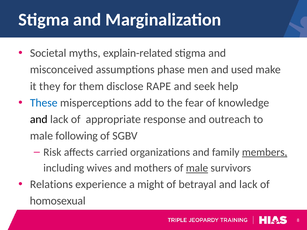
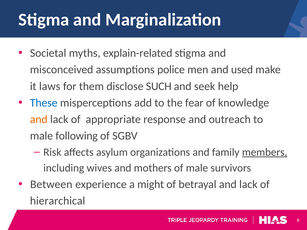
phase: phase -> police (171, 70)
they: they -> laws (50, 86)
RAPE: RAPE -> SUCH (159, 86)
and colour: black -> orange (39, 120)
carried: carried -> asylum (112, 152)
male underline: present -> none (197, 168)
Relations: Relations -> Between (51, 185)
homosexual: homosexual -> hierarchical (58, 201)
